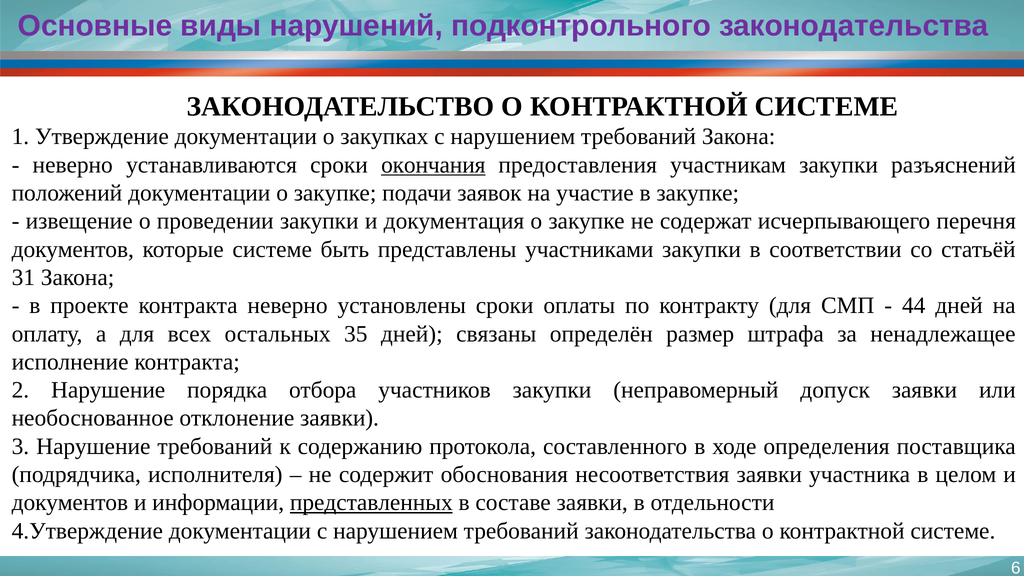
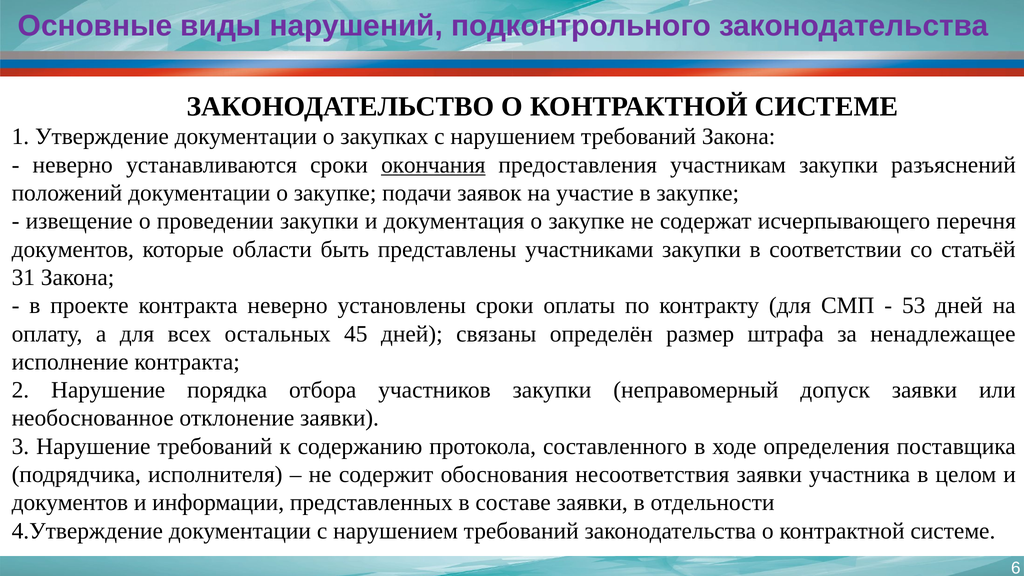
которые системе: системе -> области (272, 249)
44: 44 -> 53 (914, 306)
35: 35 -> 45 (356, 334)
представленных underline: present -> none (371, 503)
